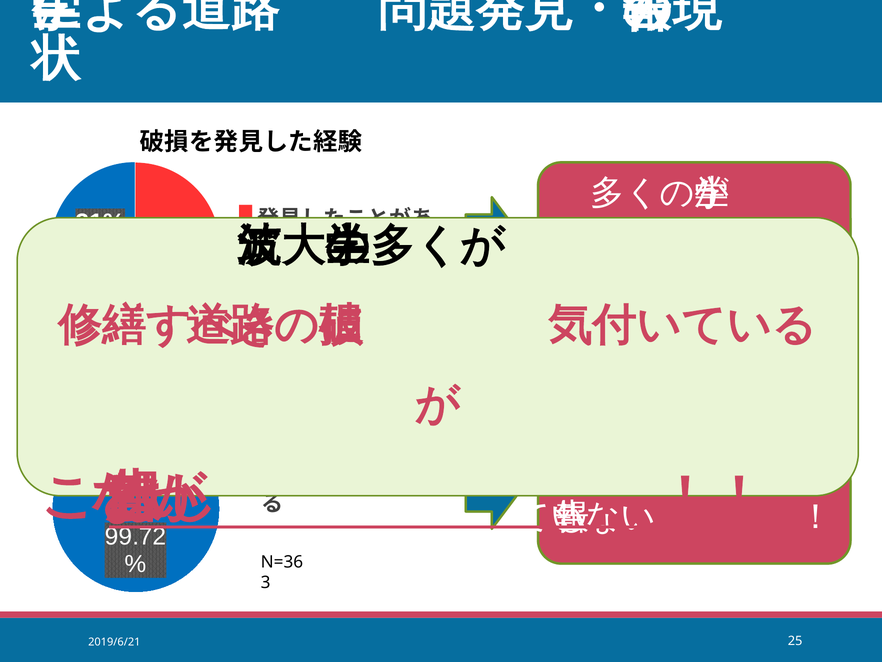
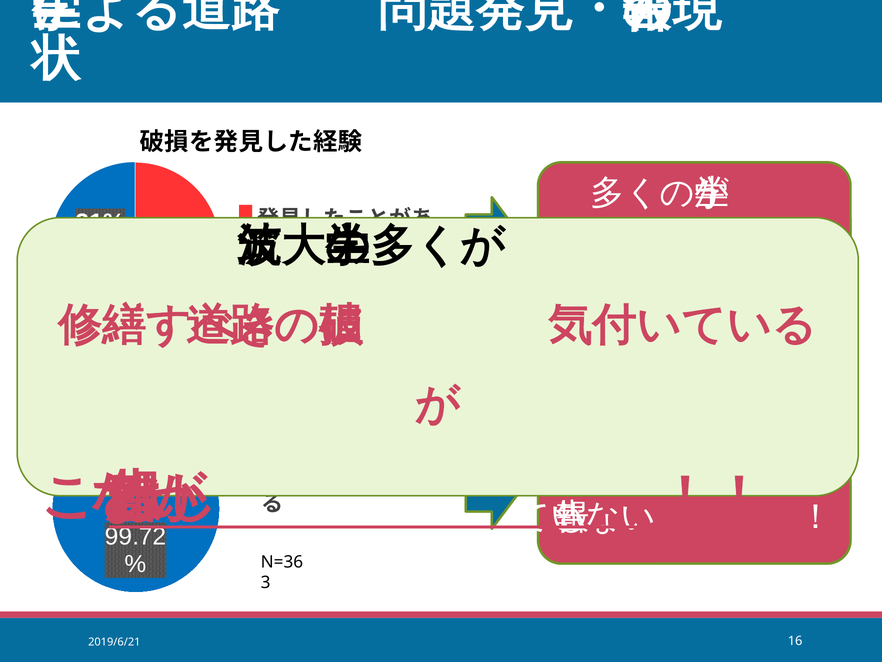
25: 25 -> 16 (795, 641)
